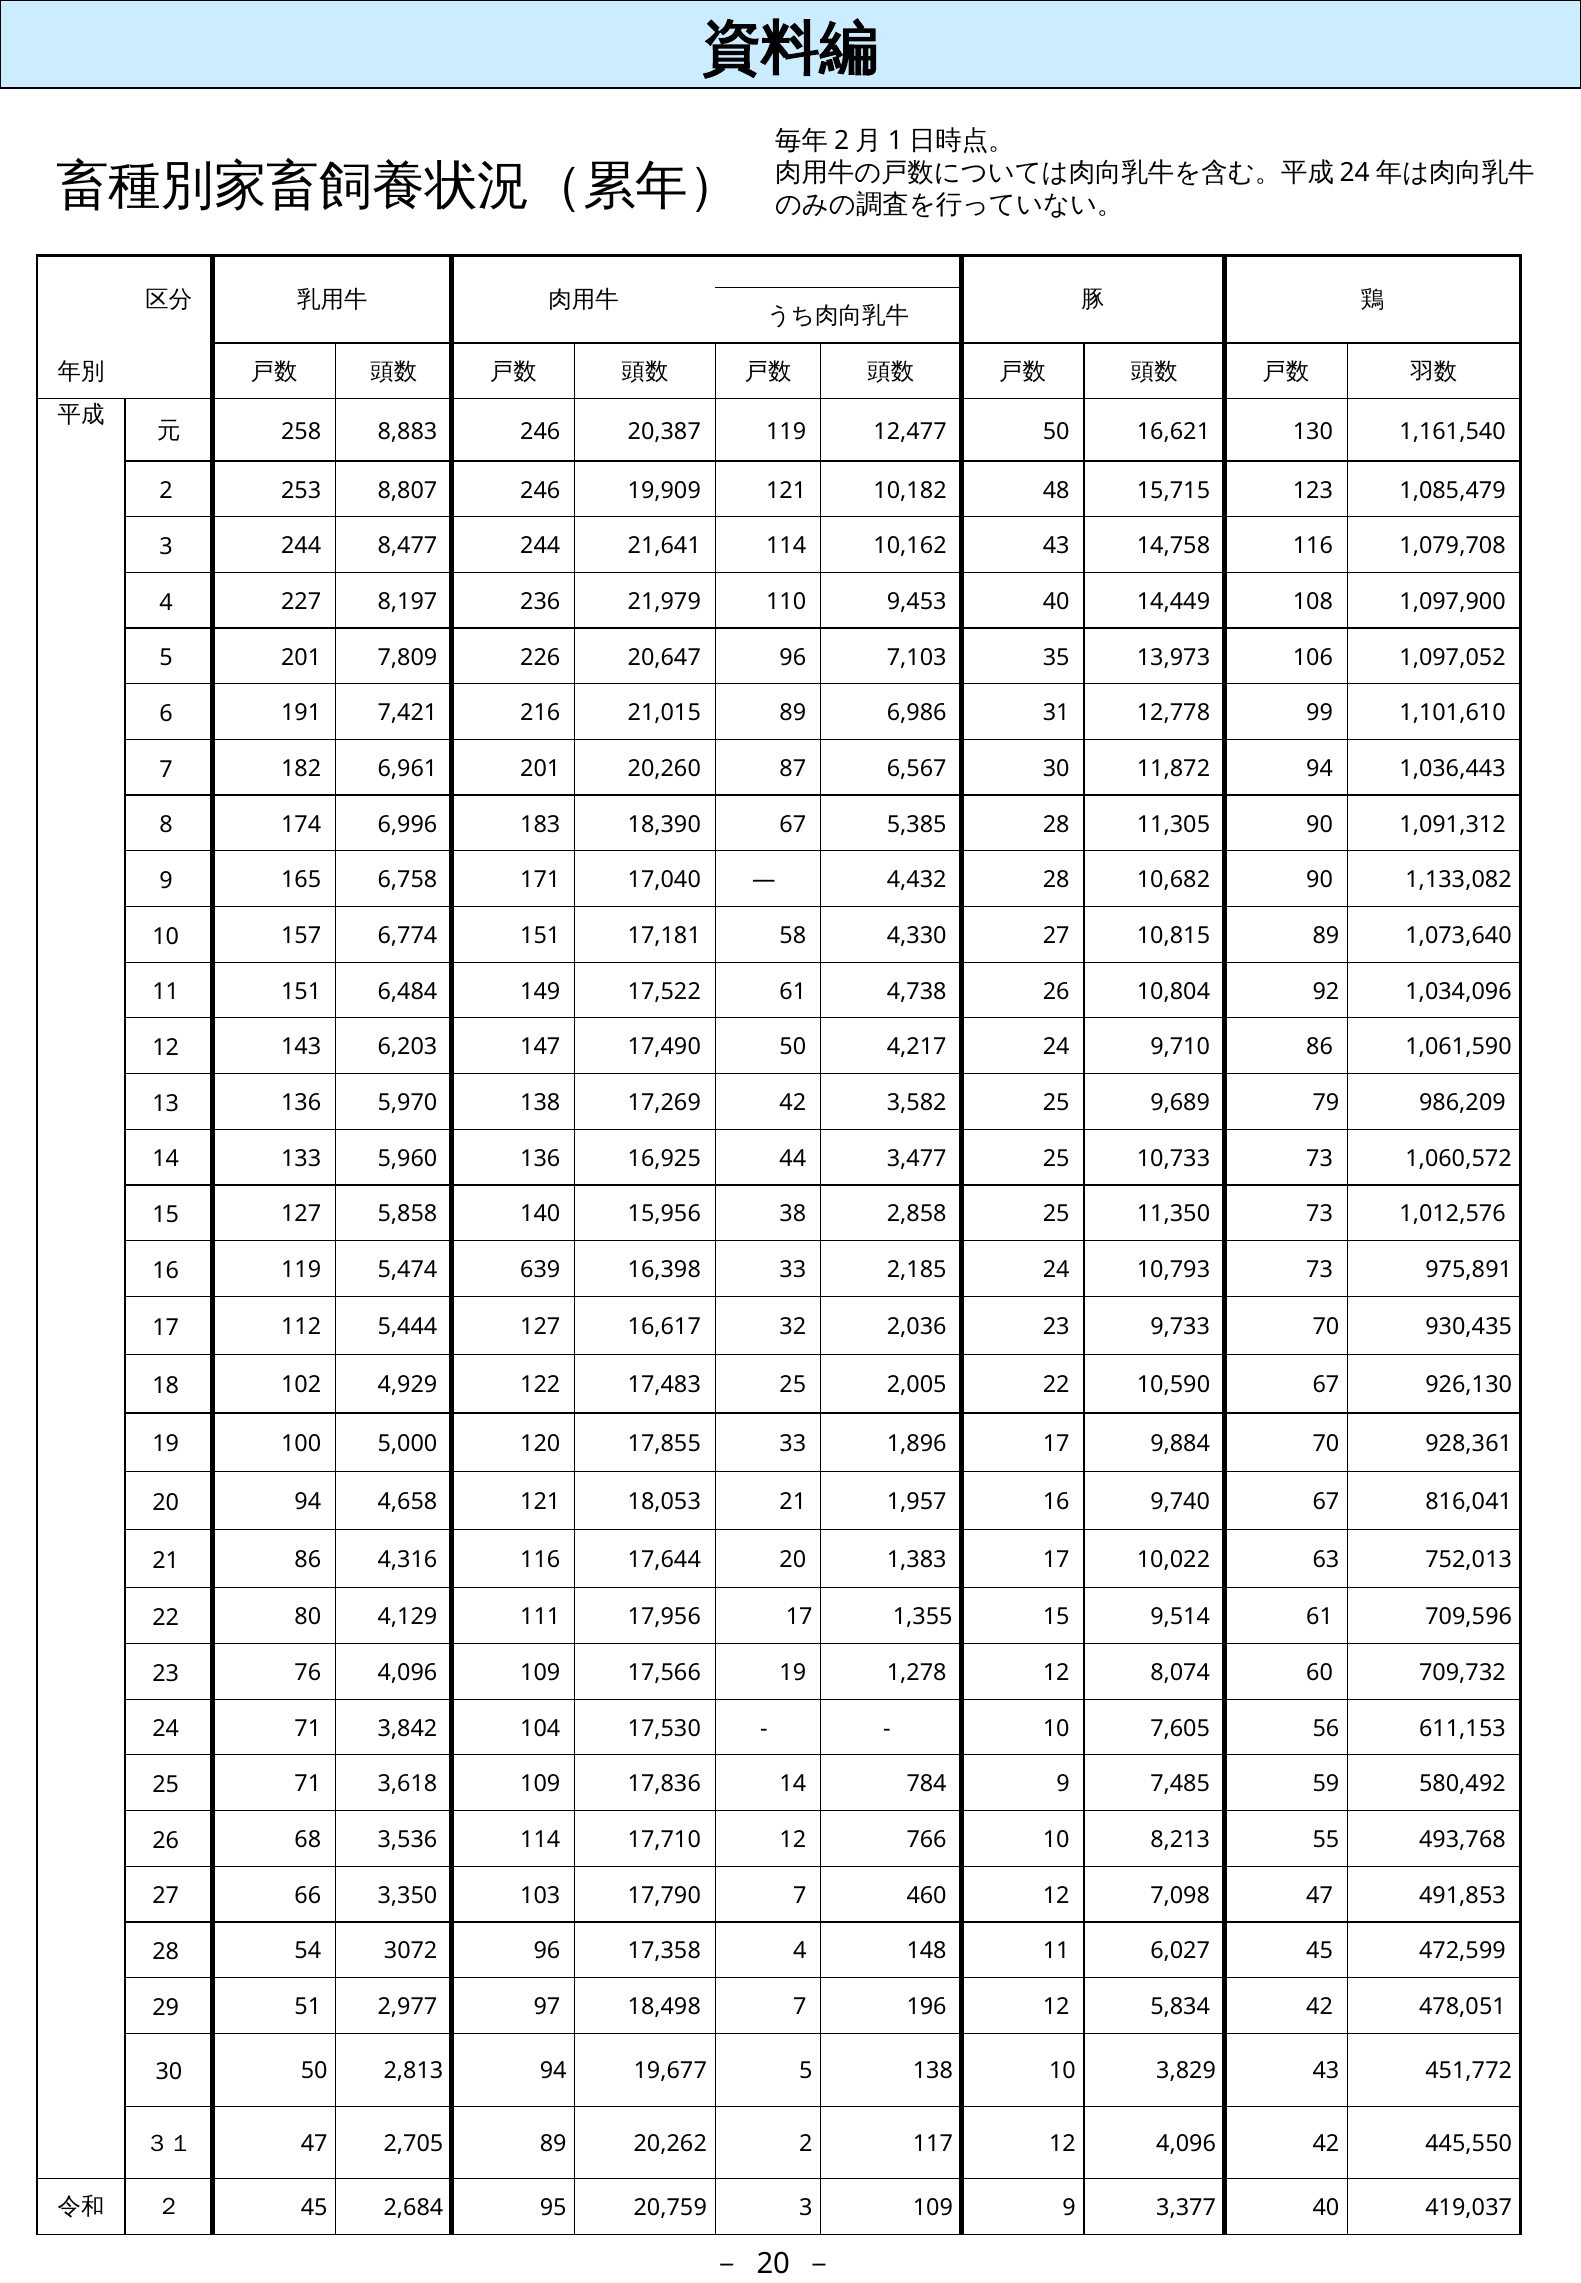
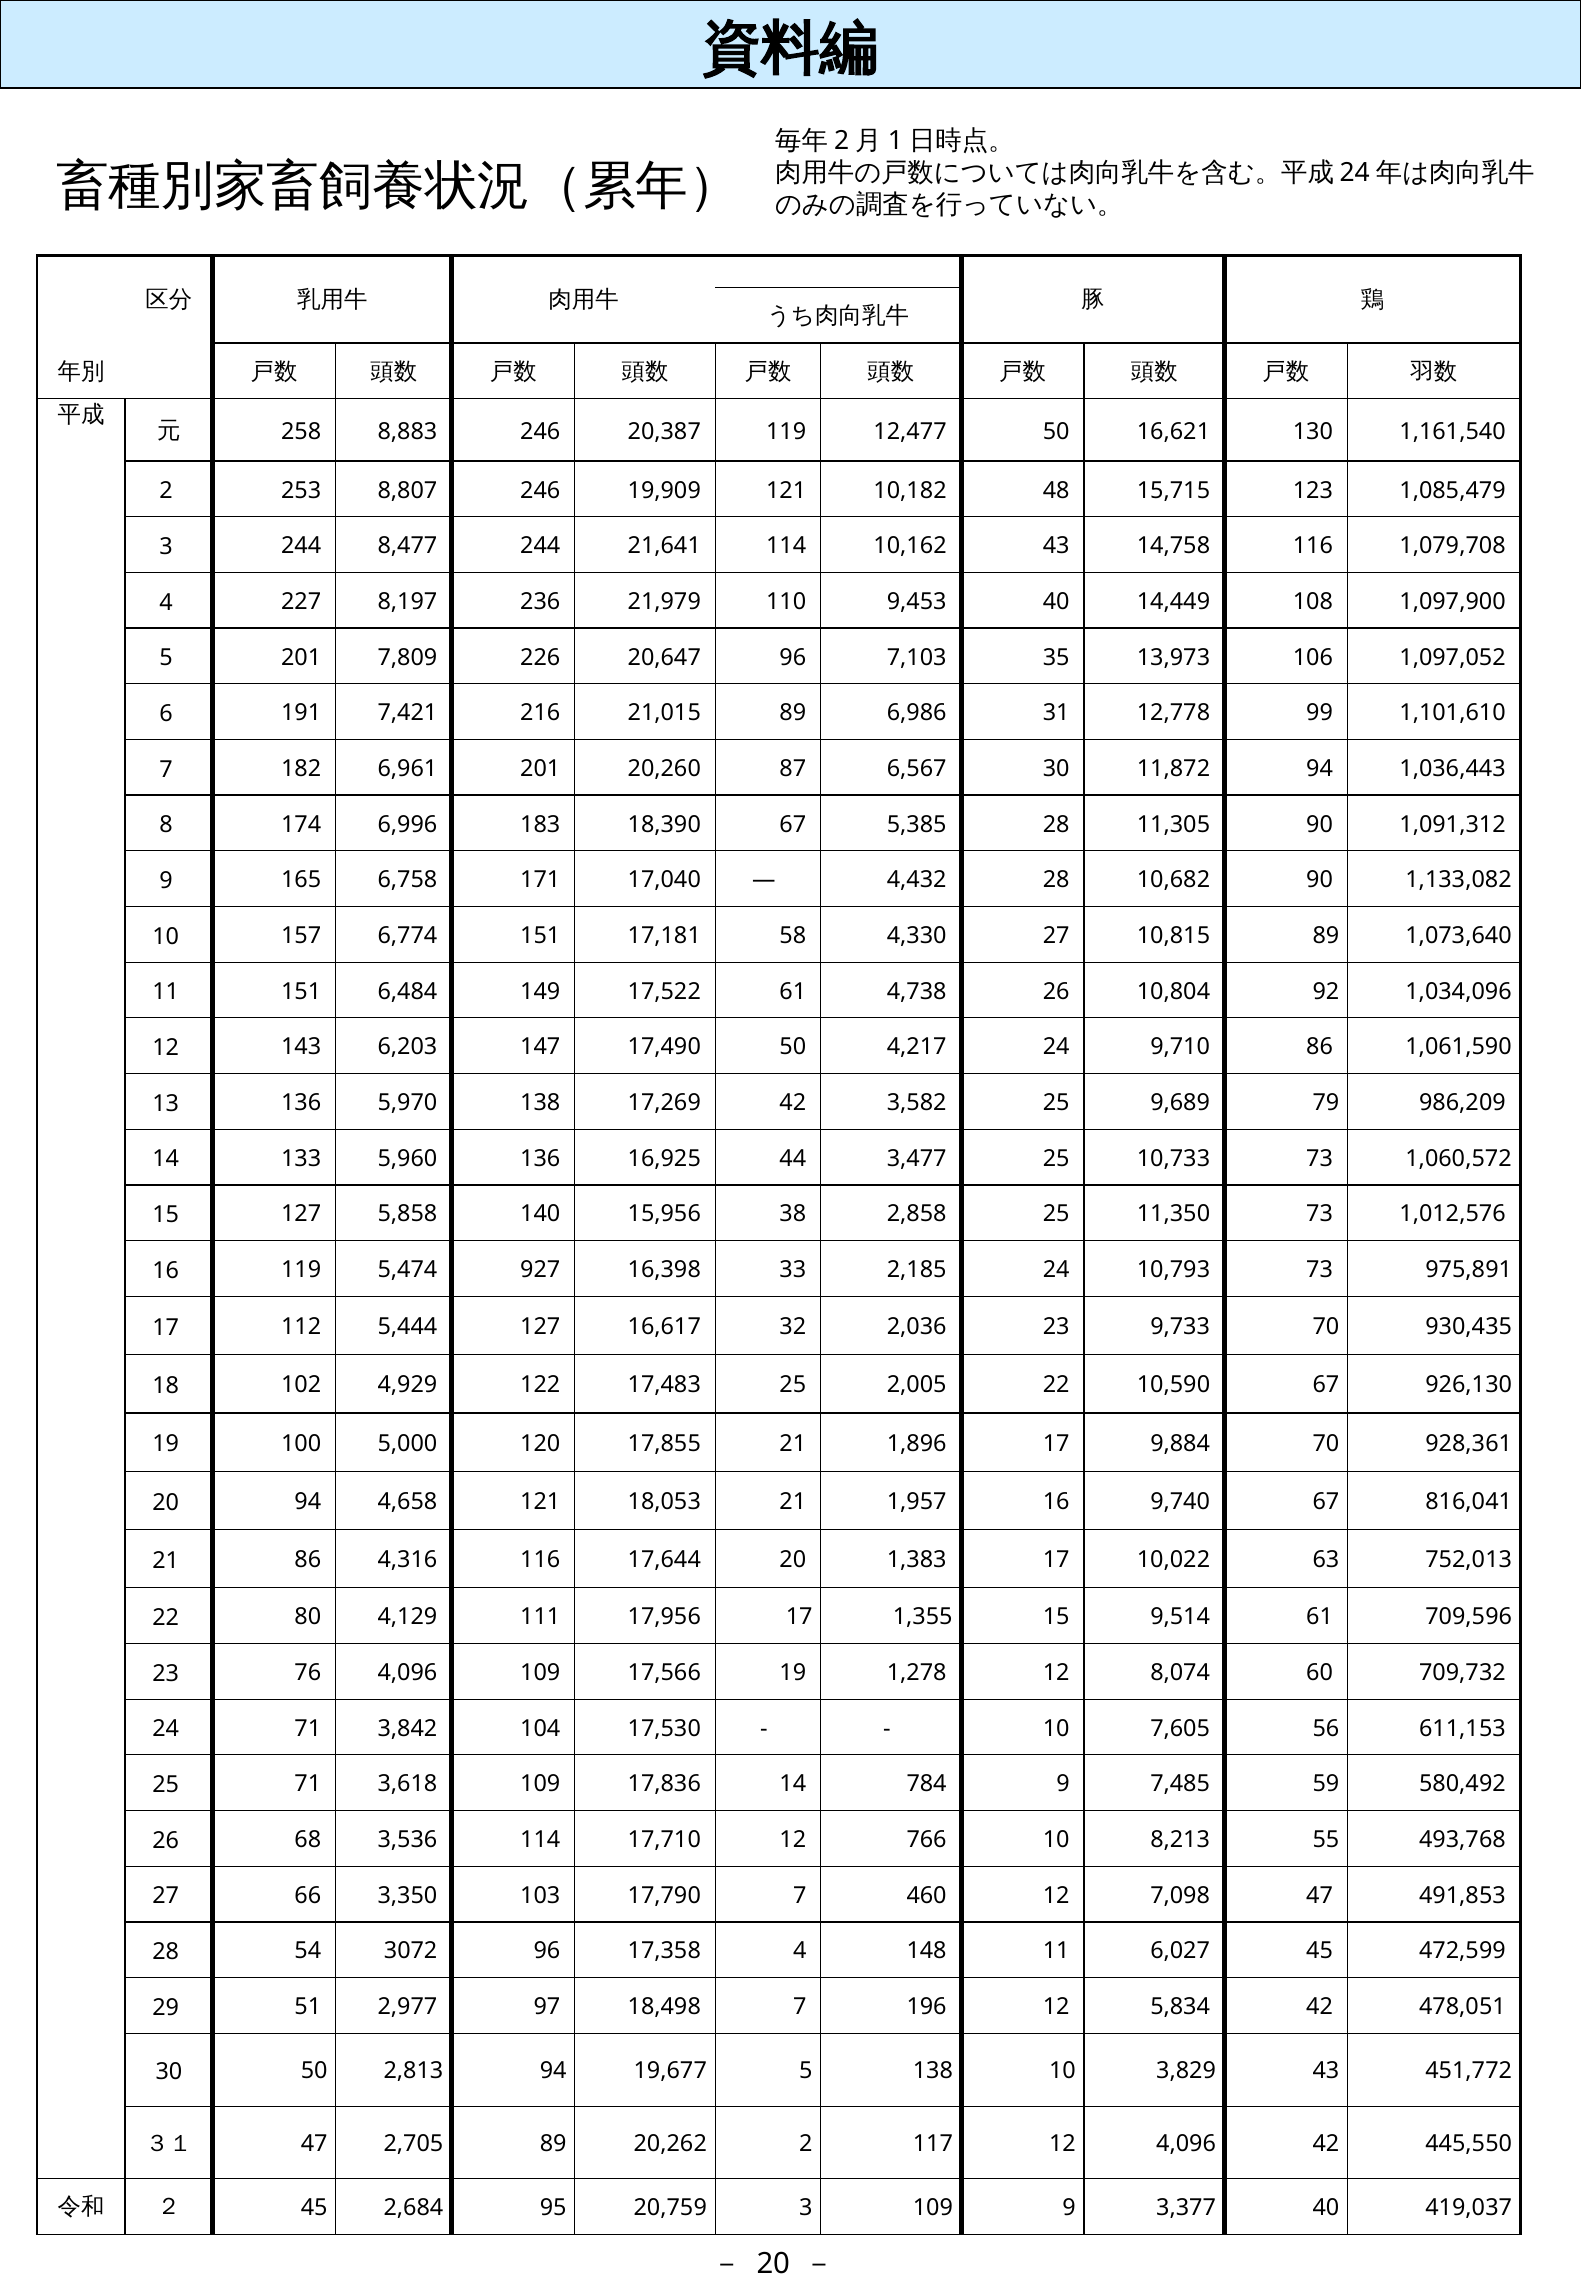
639: 639 -> 927 (540, 1270)
17,855 33: 33 -> 21 (793, 1444)
